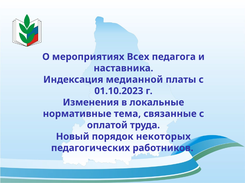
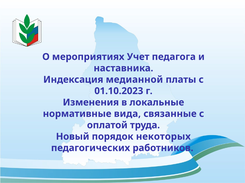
Всех: Всех -> Учет (138, 57)
тема: тема -> вида (127, 114)
